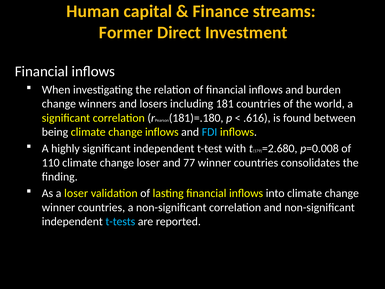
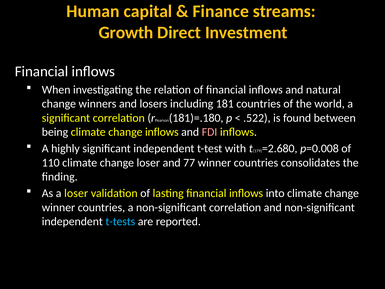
Former: Former -> Growth (126, 32)
burden: burden -> natural (323, 90)
.616: .616 -> .522 (257, 118)
FDI colour: light blue -> pink (210, 132)
